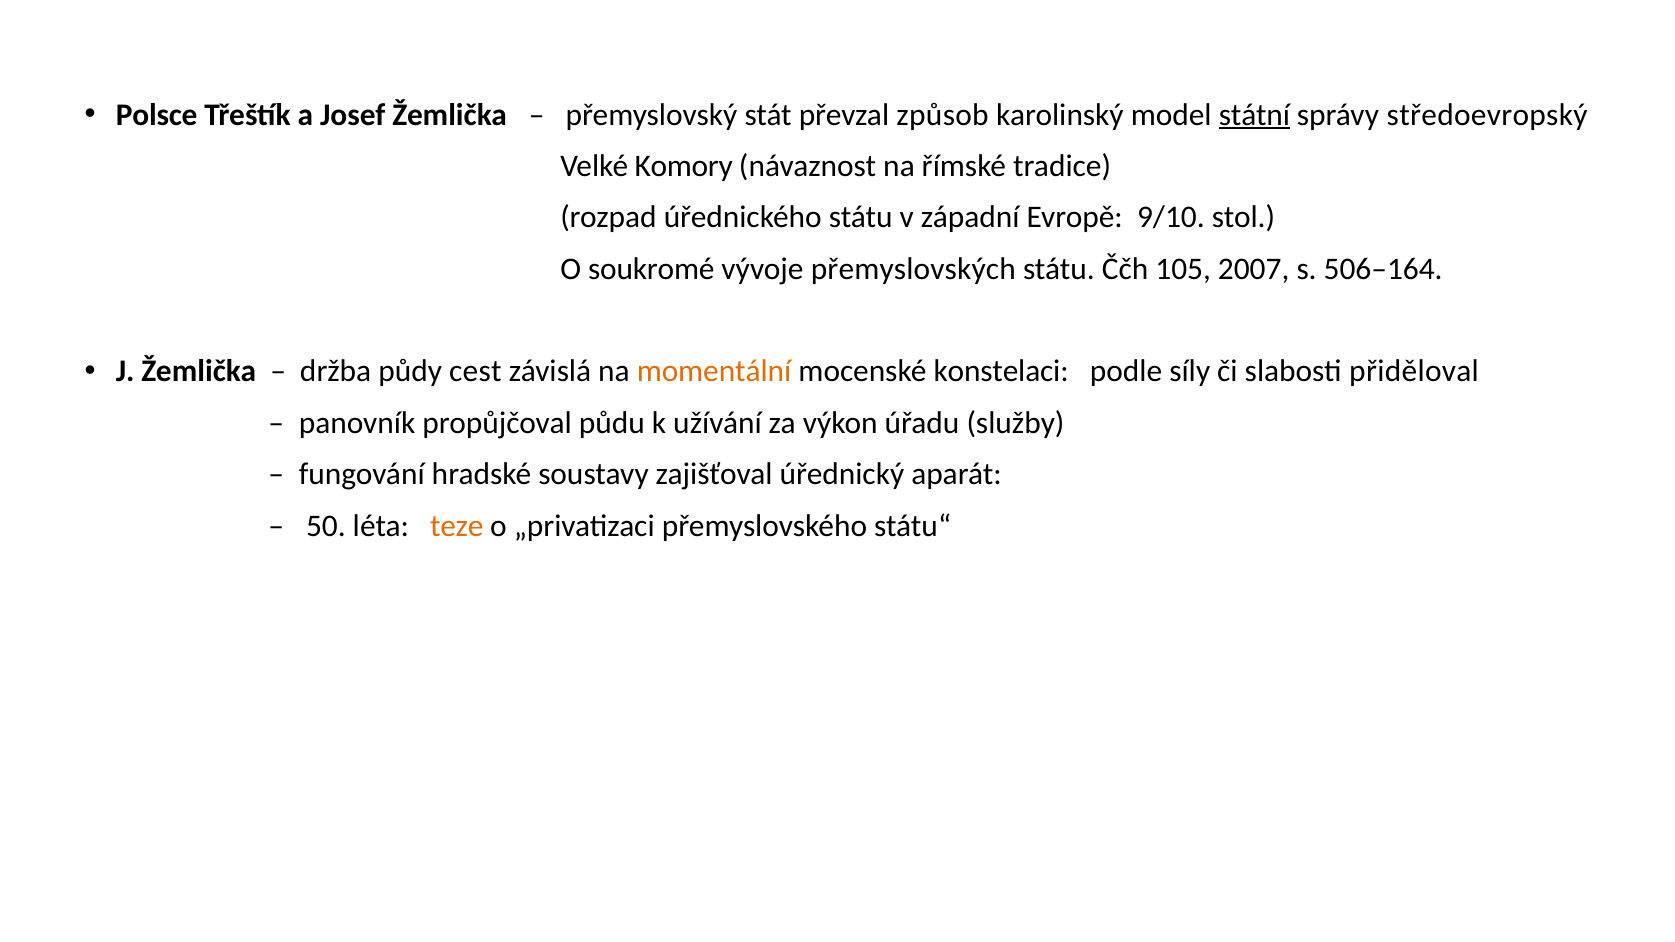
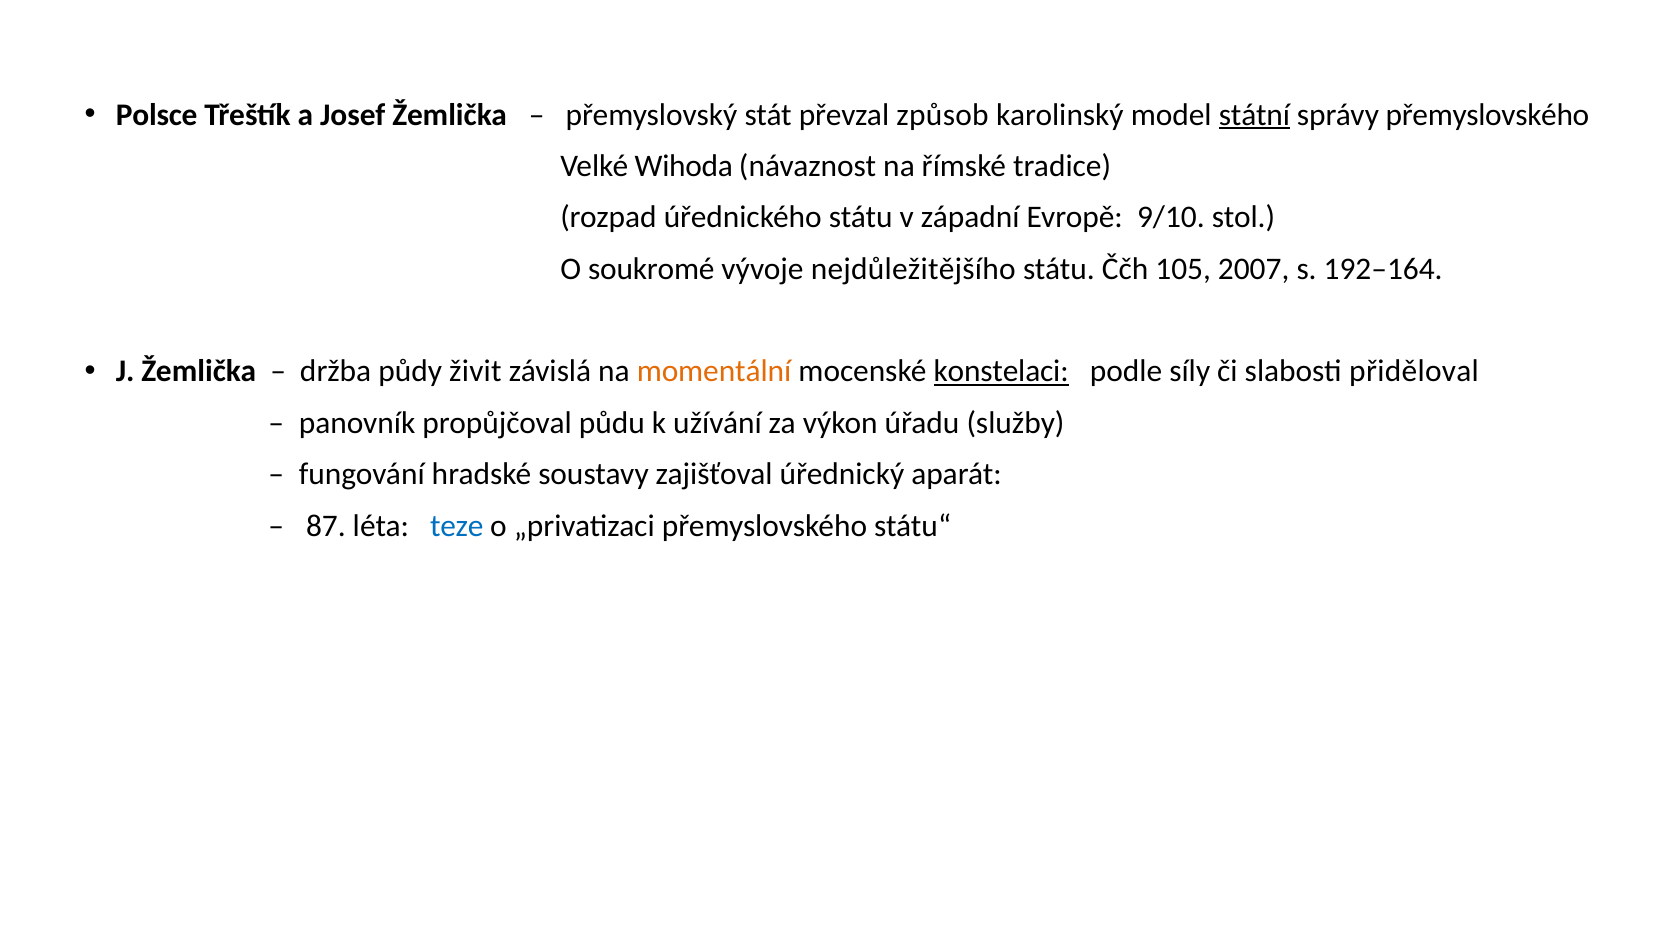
správy středoevropský: středoevropský -> přemyslovského (1487, 115)
Komory: Komory -> Wihoda (684, 166)
přemyslovských: přemyslovských -> nejdůležitějšího (913, 269)
506–164: 506–164 -> 192–164 (1383, 269)
cest: cest -> živit (475, 372)
konstelaci underline: none -> present (1001, 372)
50: 50 -> 87 (326, 526)
teze colour: orange -> blue (457, 526)
